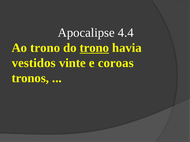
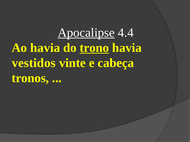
Apocalipse underline: none -> present (86, 33)
Ao trono: trono -> havia (45, 48)
coroas: coroas -> cabeça (116, 63)
